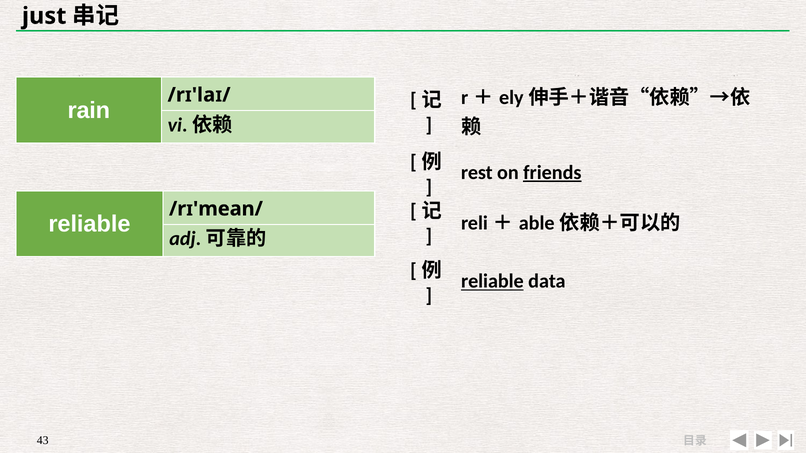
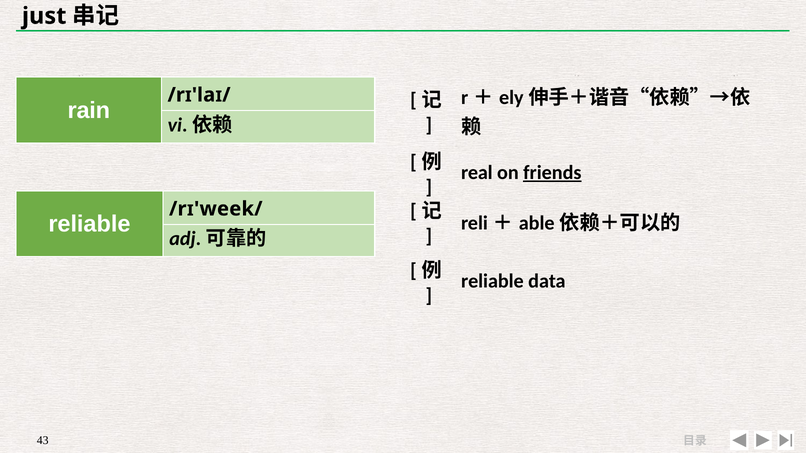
rest: rest -> real (477, 173)
/rɪ'mean/: /rɪ'mean/ -> /rɪ'week/ (216, 209)
reliable underline: present -> none (492, 281)
